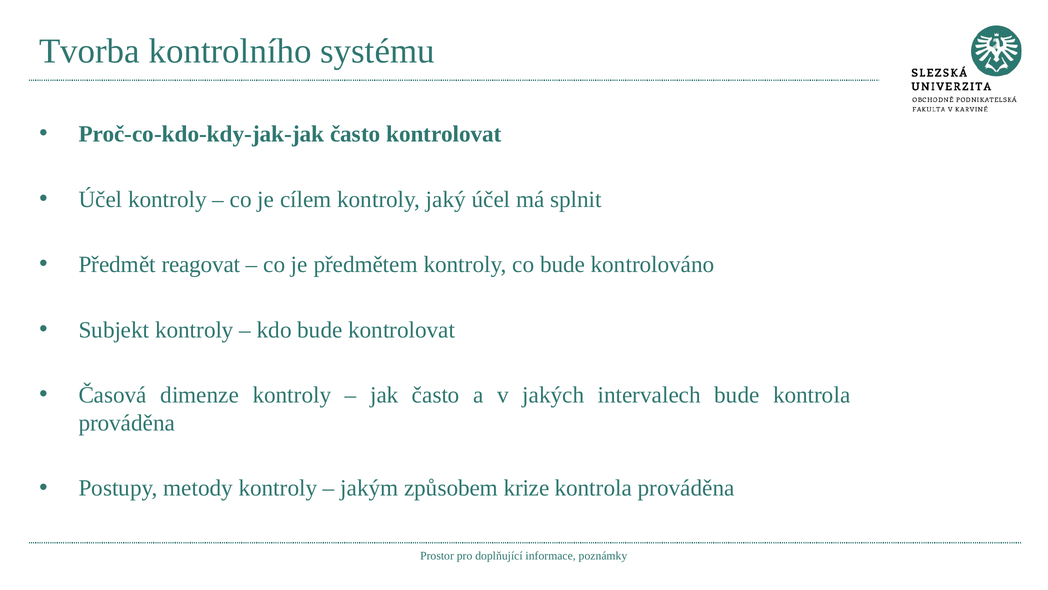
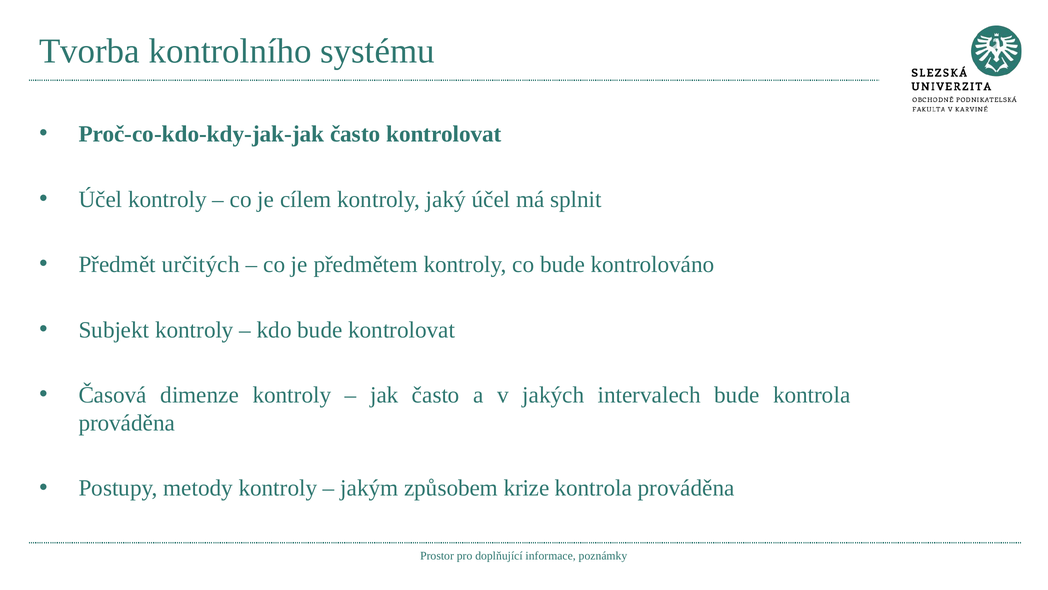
reagovat: reagovat -> určitých (201, 264)
